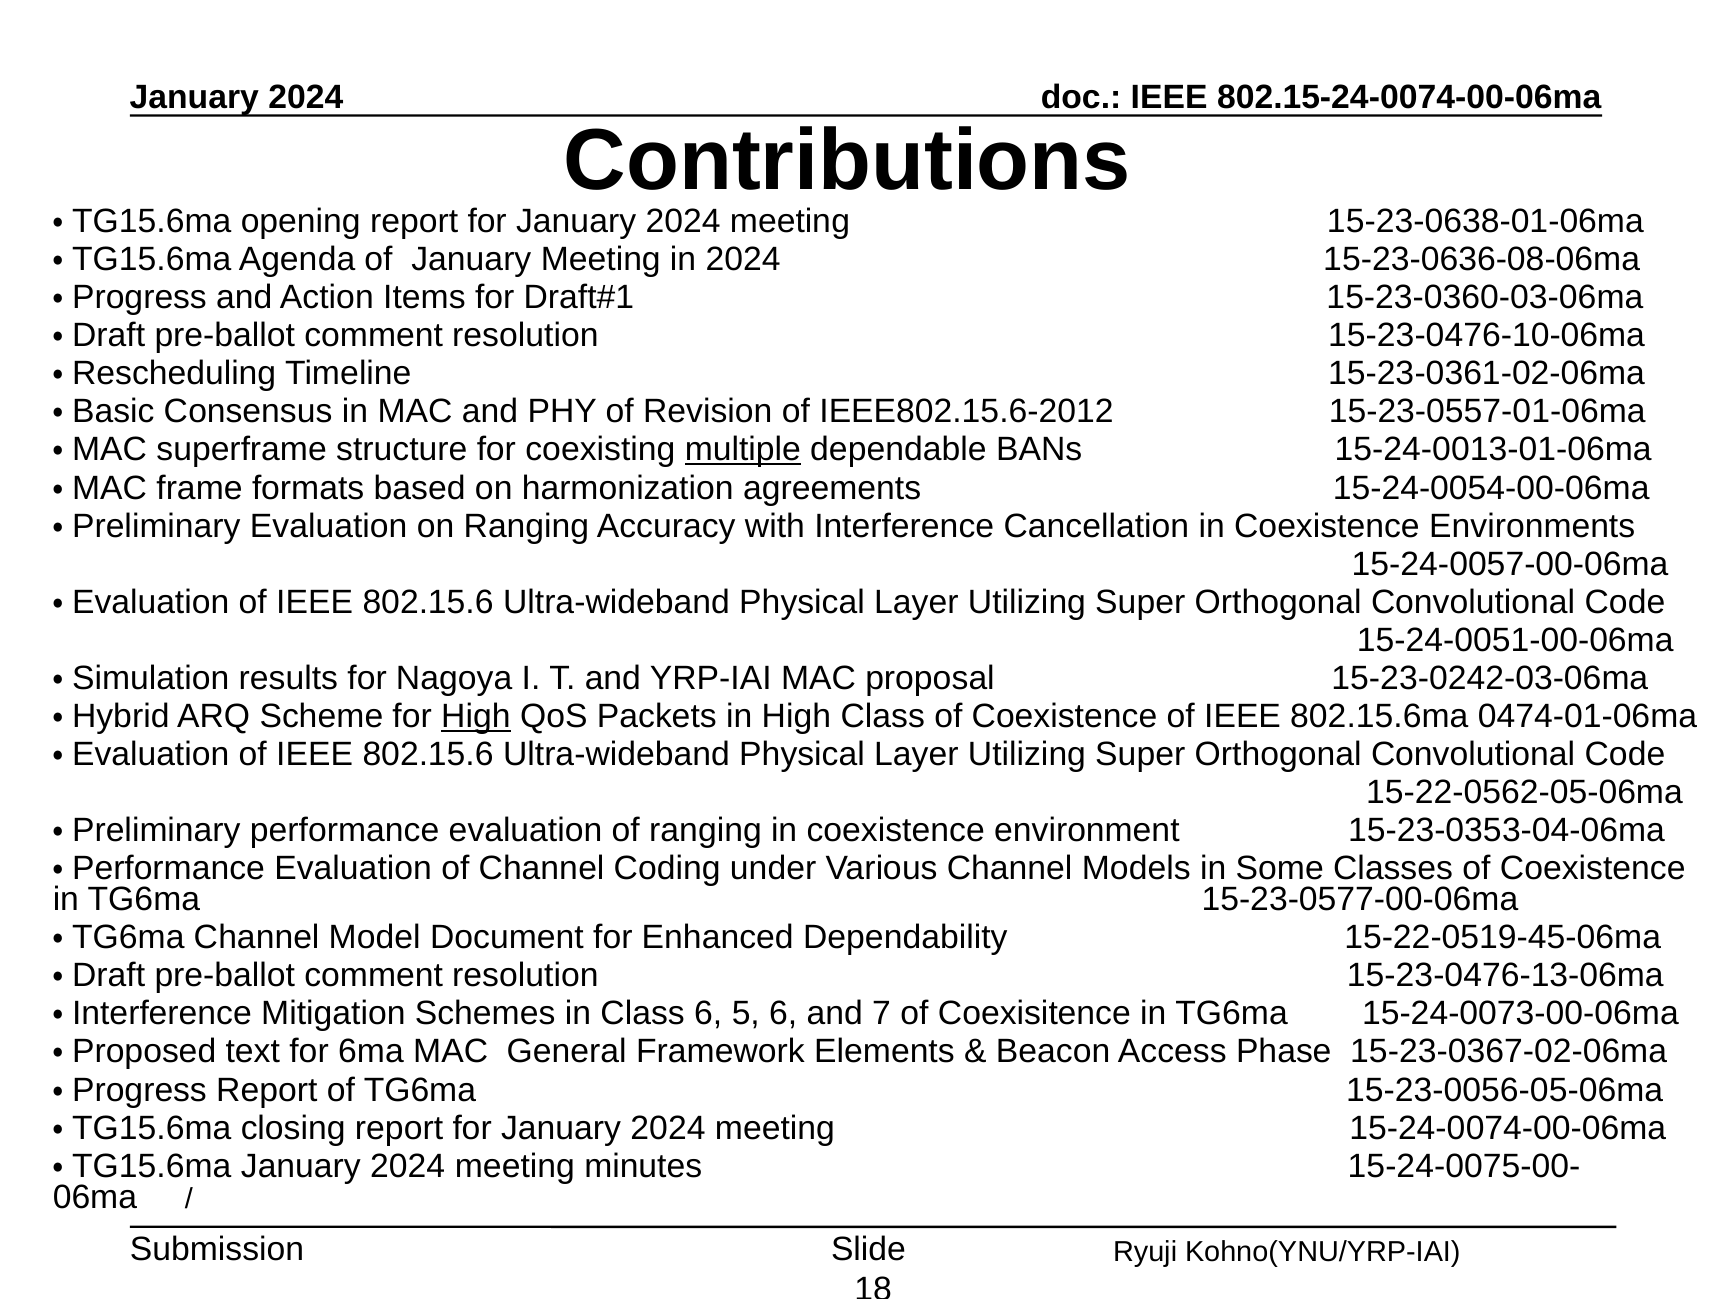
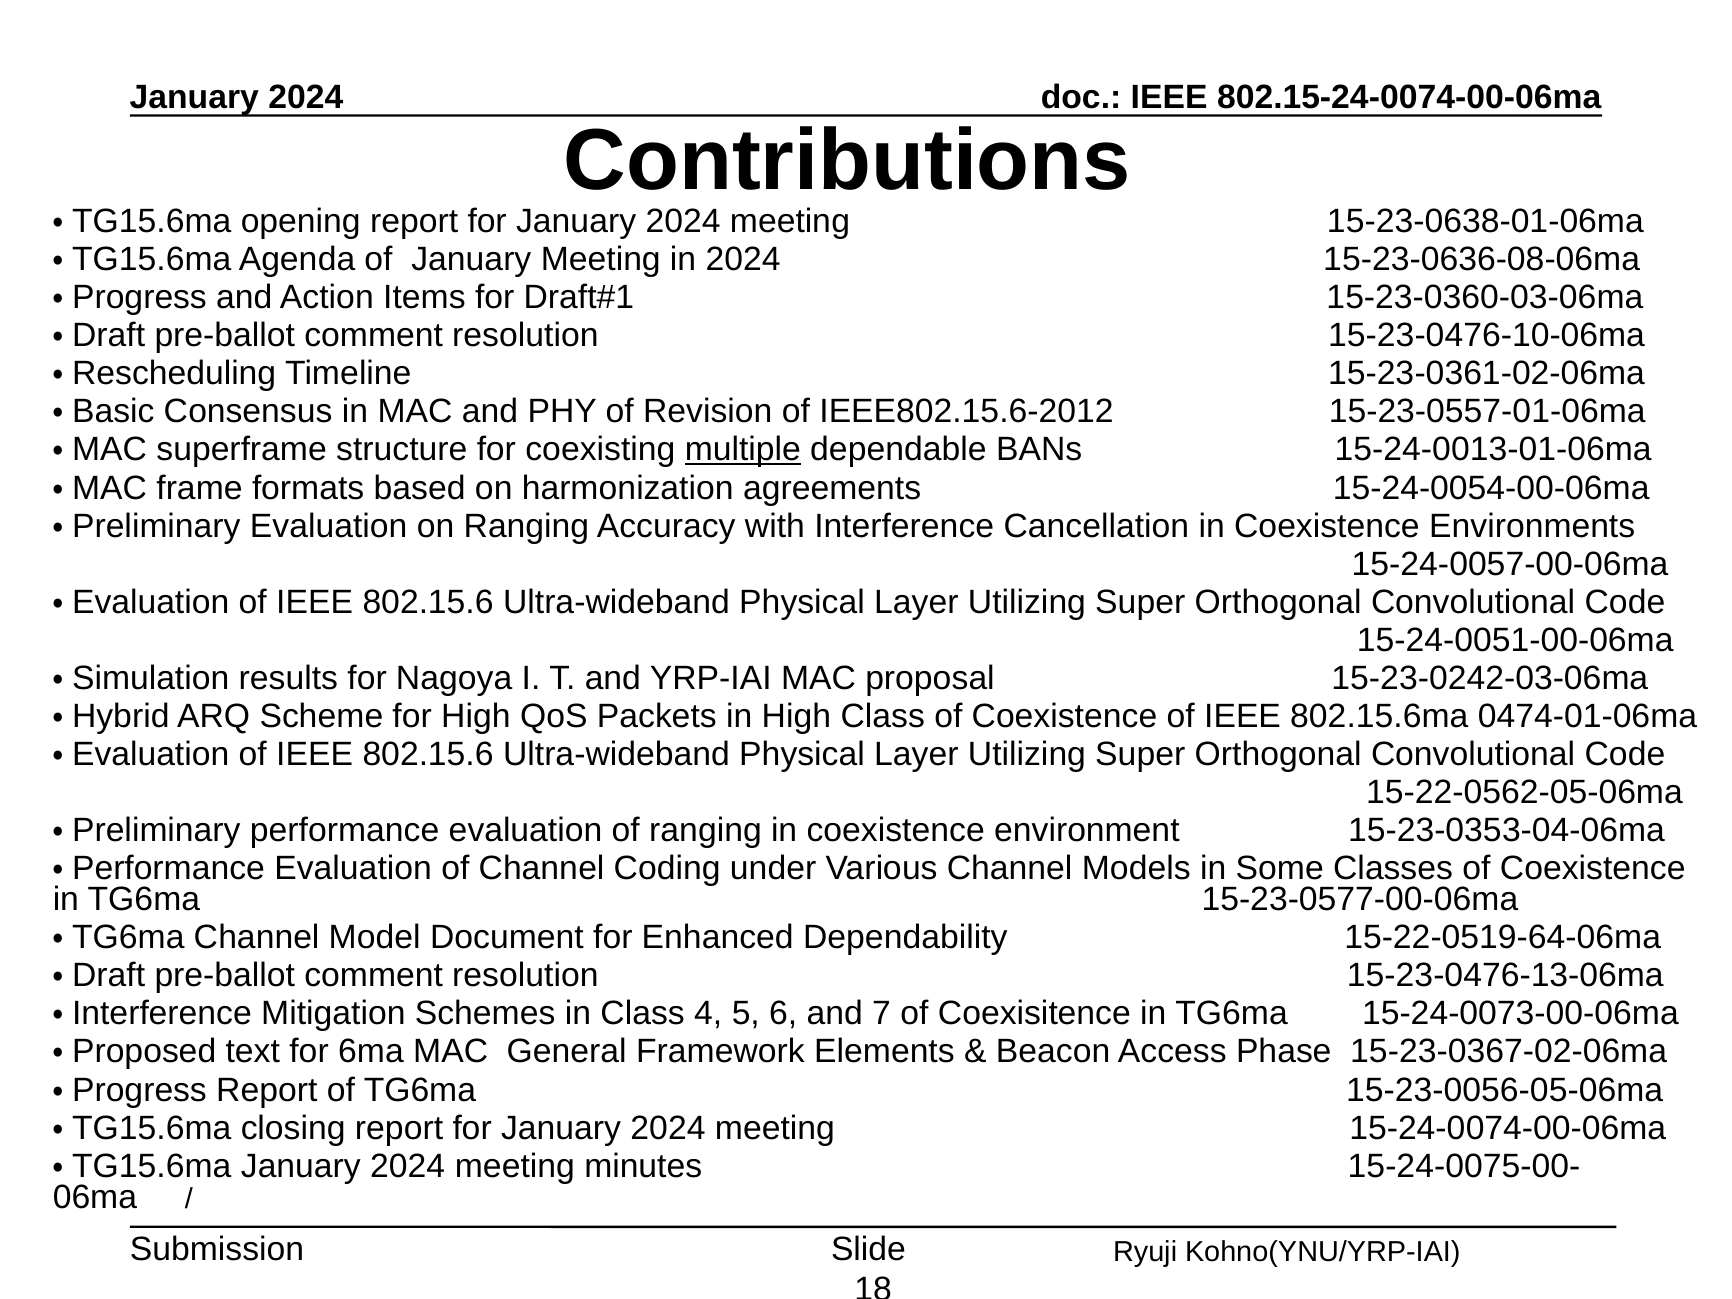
High underline: present -> none (476, 716)
15-22-0519-45-06ma: 15-22-0519-45-06ma -> 15-22-0519-64-06ma (1503, 938)
Class 6: 6 -> 4 (708, 1014)
